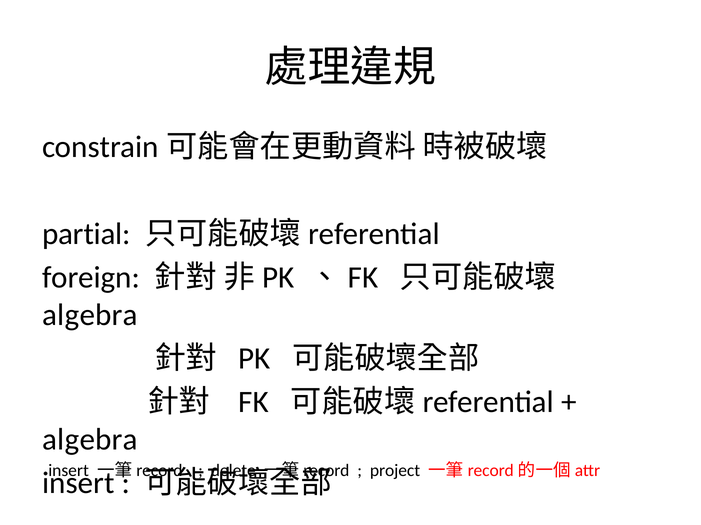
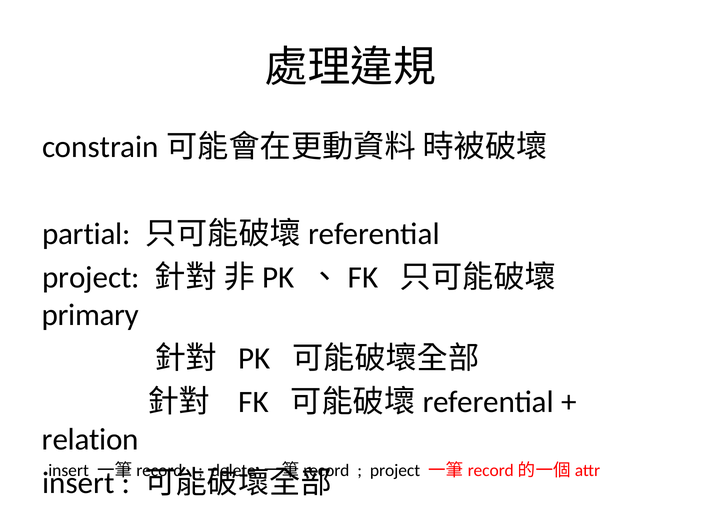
foreign: foreign -> project (91, 278)
algebra: algebra -> primary (90, 315)
algebra: algebra -> relation (90, 440)
